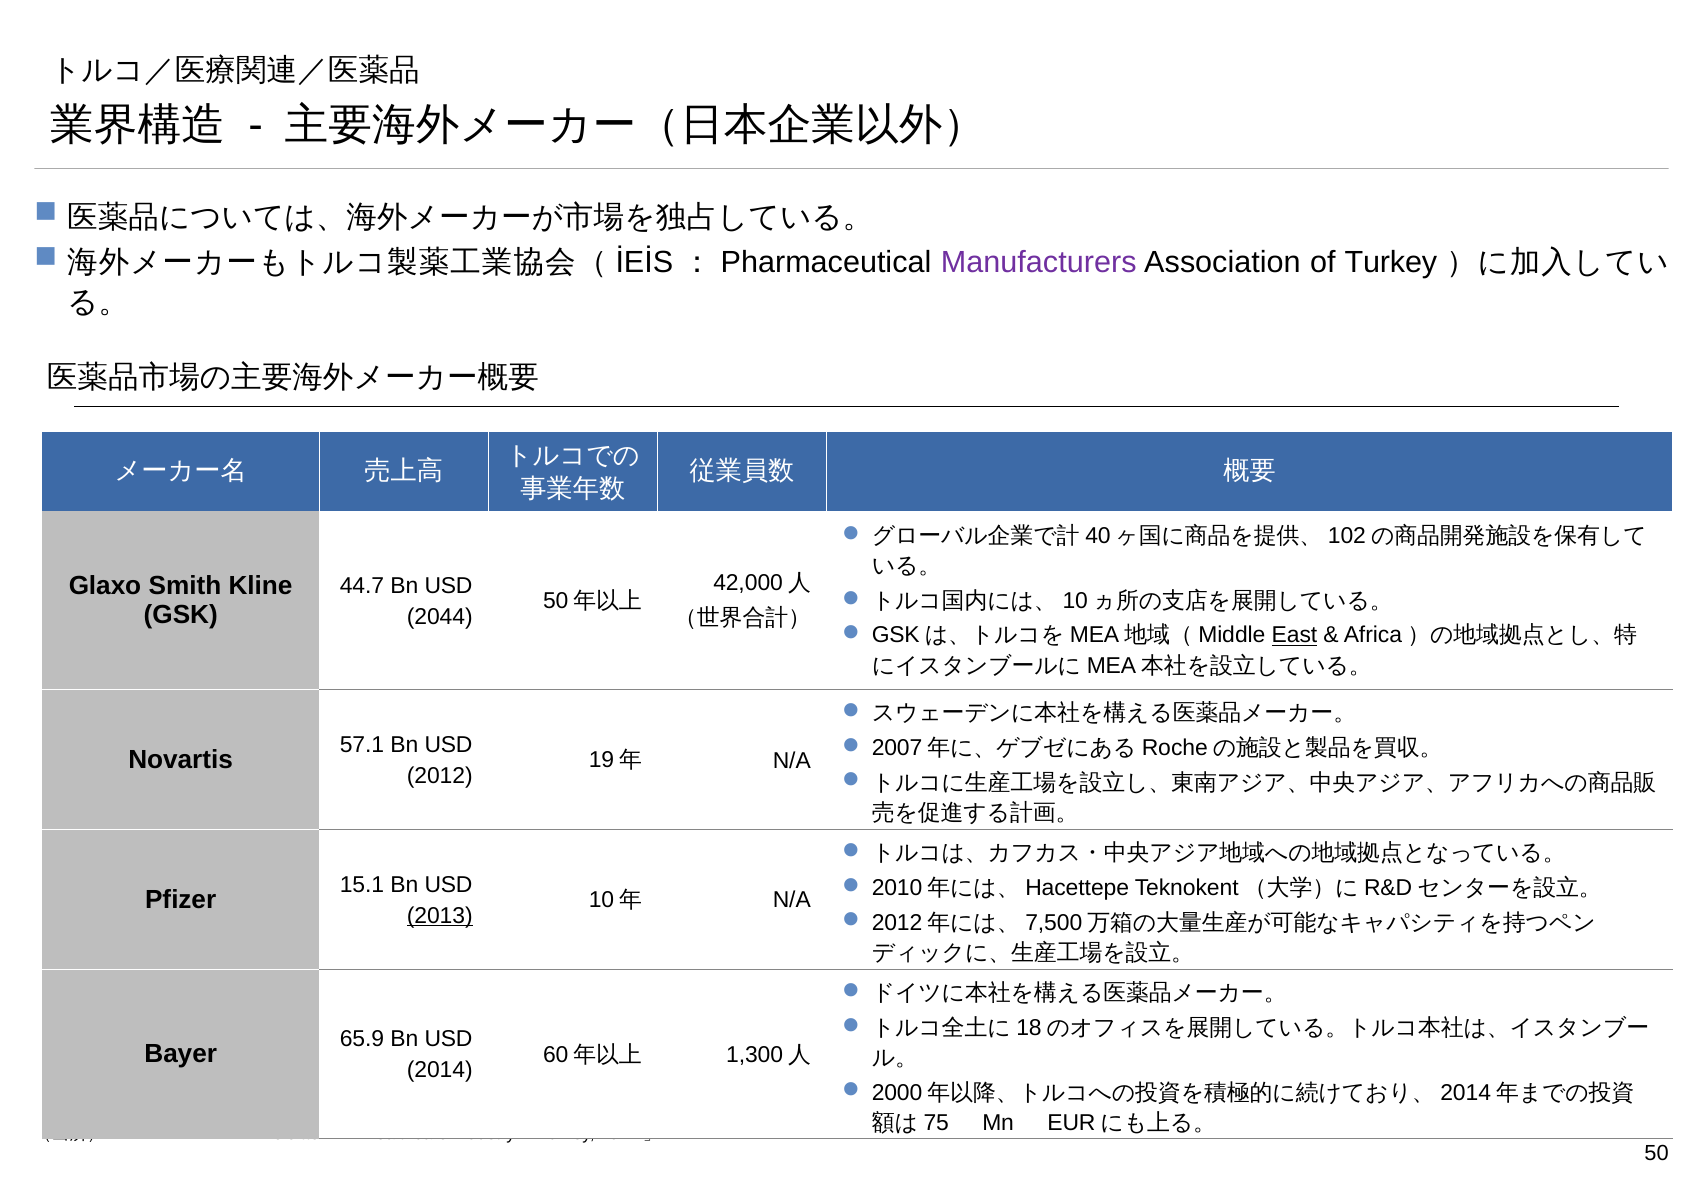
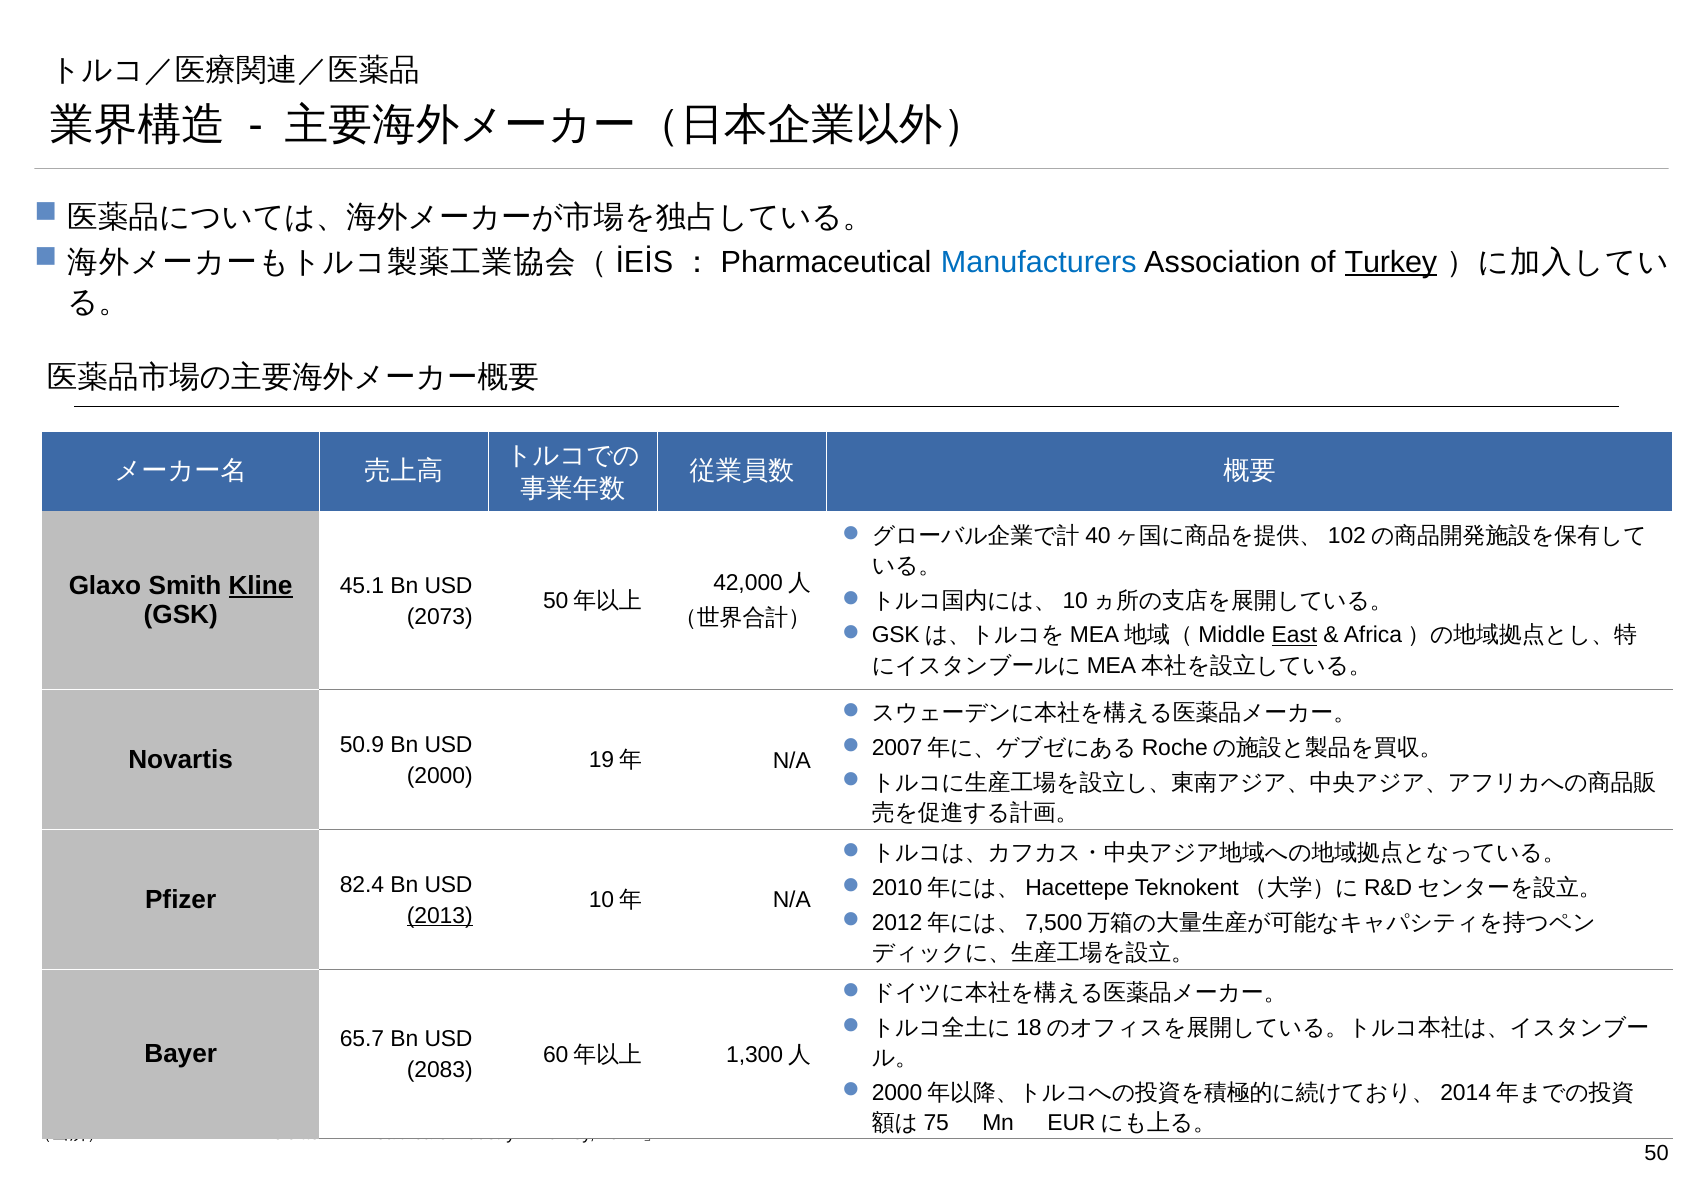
Manufacturers colour: purple -> blue (1039, 262)
Turkey underline: none -> present (1391, 262)
Kline underline: none -> present (261, 586)
44.7: 44.7 -> 45.1 (362, 585)
2044: 2044 -> 2073 (440, 617)
57.1: 57.1 -> 50.9 (362, 745)
2012: 2012 -> 2000 (440, 776)
15.1: 15.1 -> 82.4 (362, 885)
65.9: 65.9 -> 65.7 (362, 1039)
2014: 2014 -> 2083 (440, 1070)
